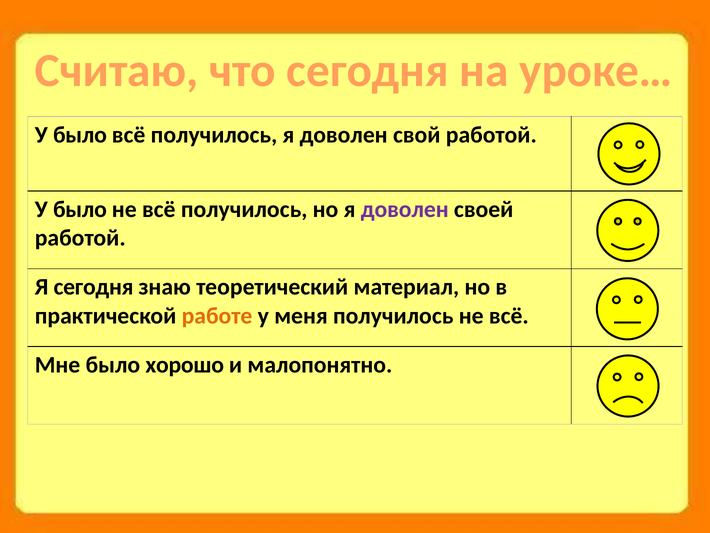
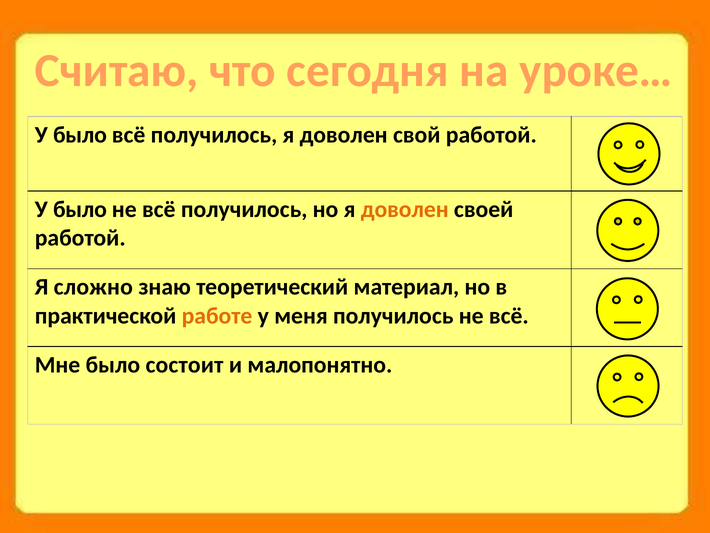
доволен colour: purple -> orange (405, 209)
Я сегодня: сегодня -> сложно (93, 287)
хорошо: хорошо -> состоит (184, 364)
